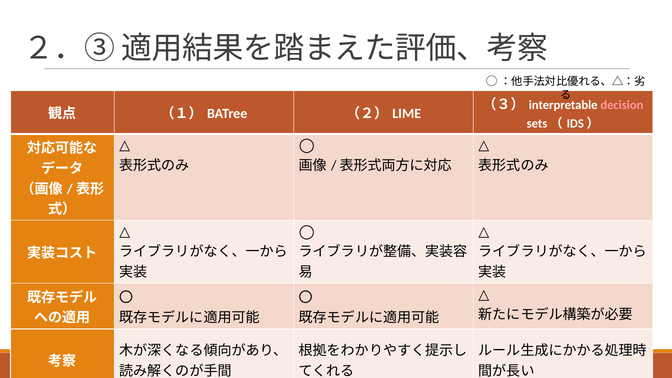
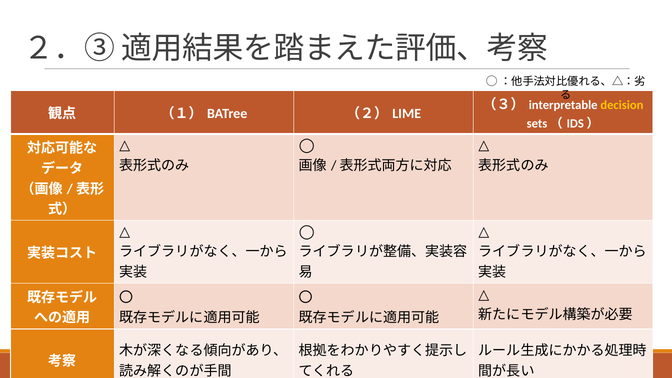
decision colour: pink -> yellow (622, 105)
